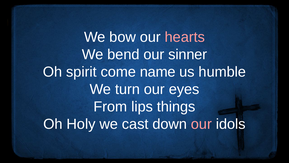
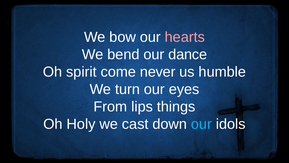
sinner: sinner -> dance (188, 54)
name: name -> never (158, 72)
our colour: pink -> light blue (201, 124)
